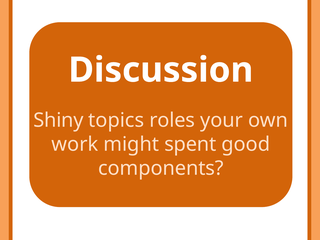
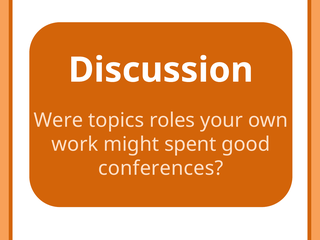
Shiny: Shiny -> Were (58, 120)
components: components -> conferences (161, 168)
